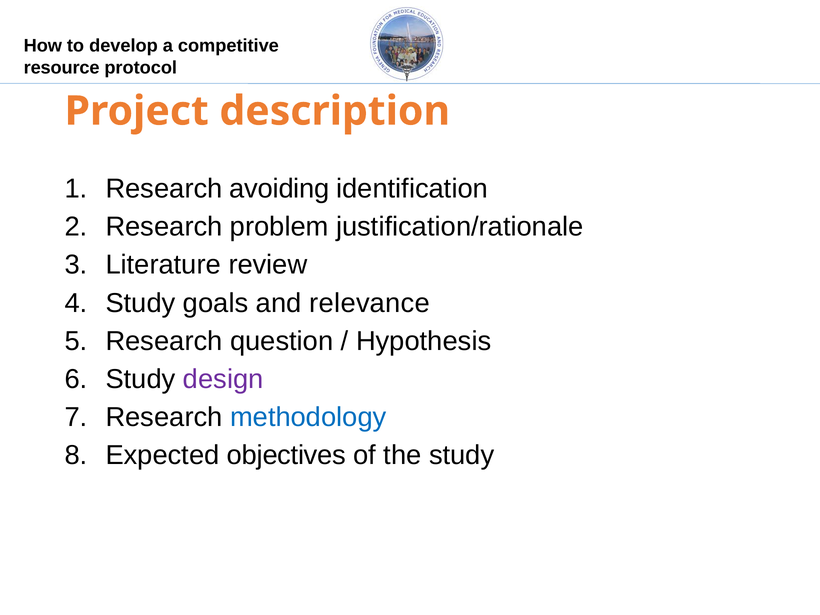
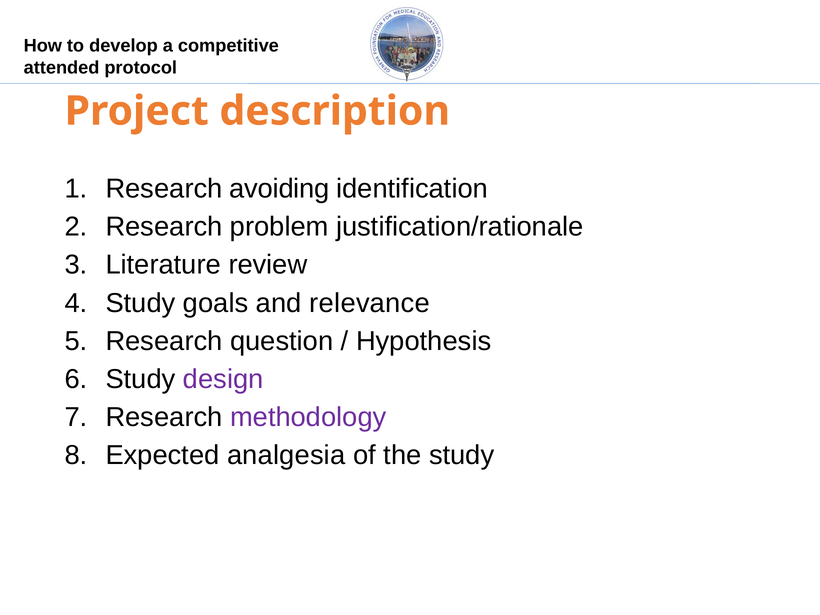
resource: resource -> attended (62, 68)
methodology colour: blue -> purple (308, 417)
objectives: objectives -> analgesia (286, 455)
